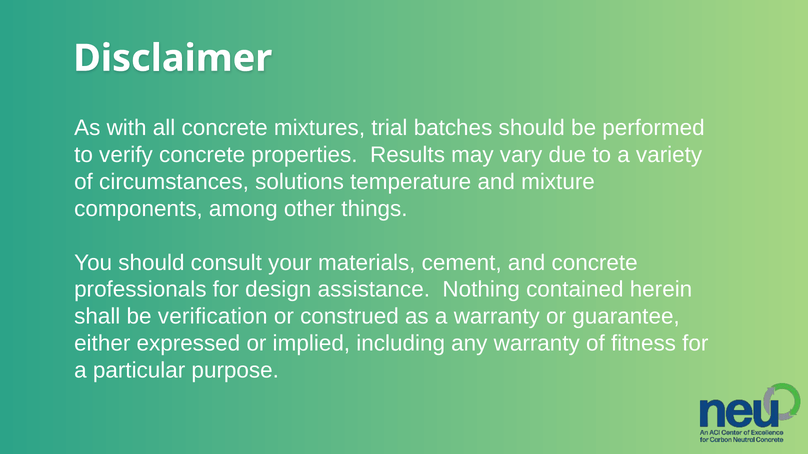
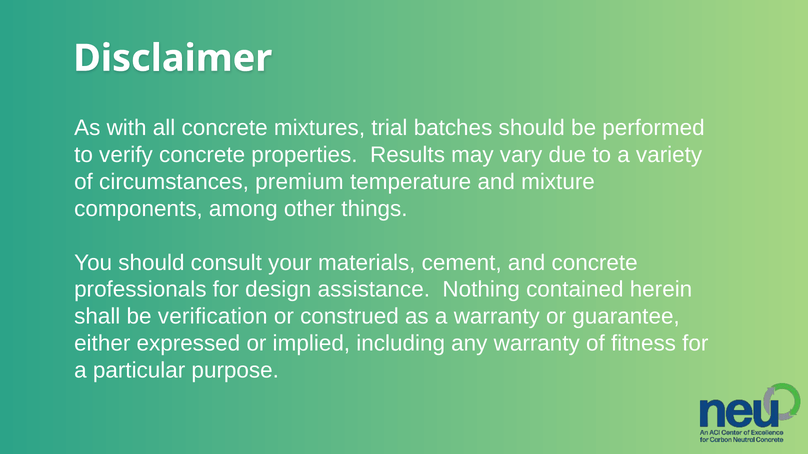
solutions: solutions -> premium (299, 182)
